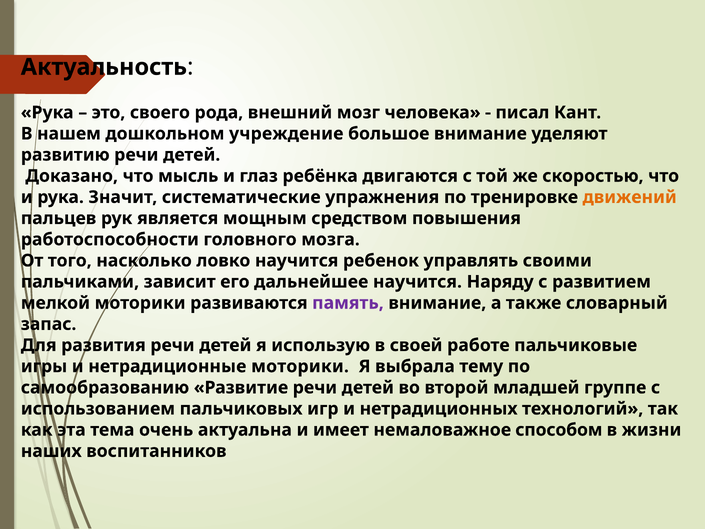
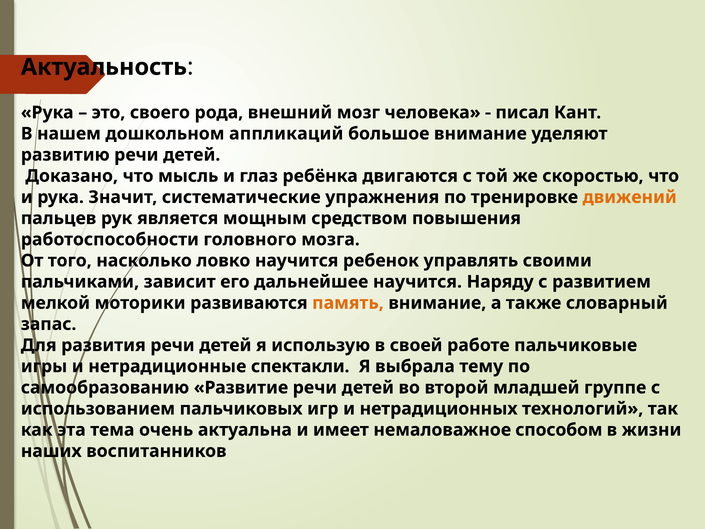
учреждение: учреждение -> аппликаций (286, 134)
память colour: purple -> orange (348, 303)
нетрадиционные моторики: моторики -> спектакли (300, 366)
